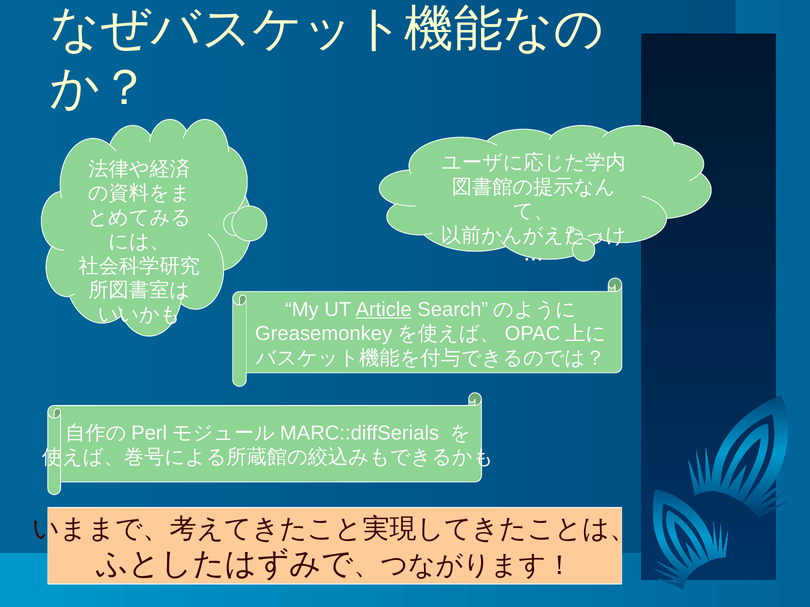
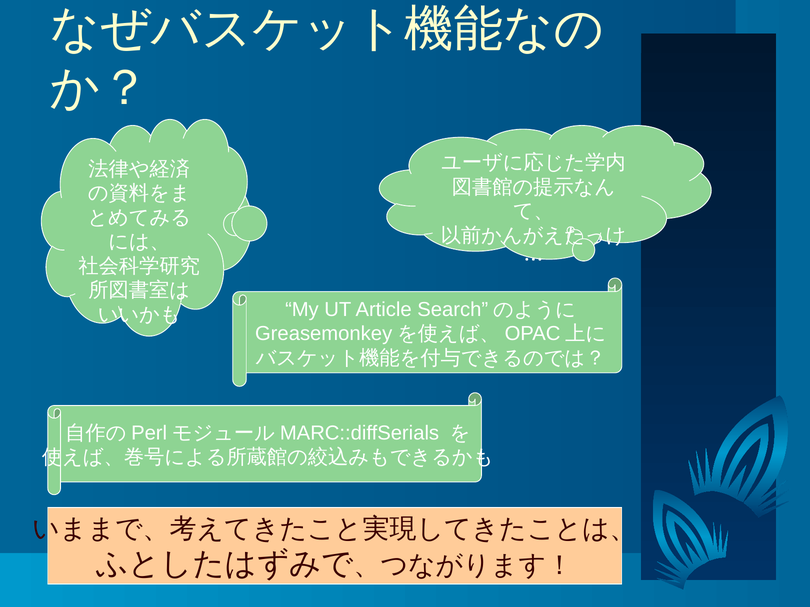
Article underline: present -> none (384, 310)
